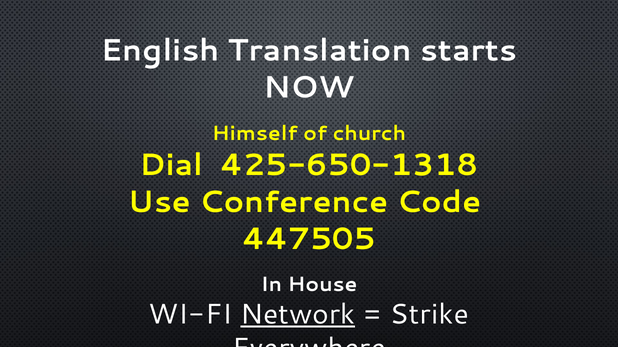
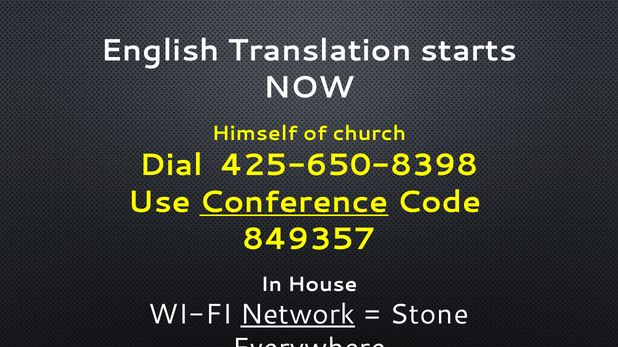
425-650-1318: 425-650-1318 -> 425-650-8398 (349, 165)
Conference underline: none -> present (294, 202)
447505: 447505 -> 849357 (309, 239)
Strike: Strike -> Stone (429, 315)
